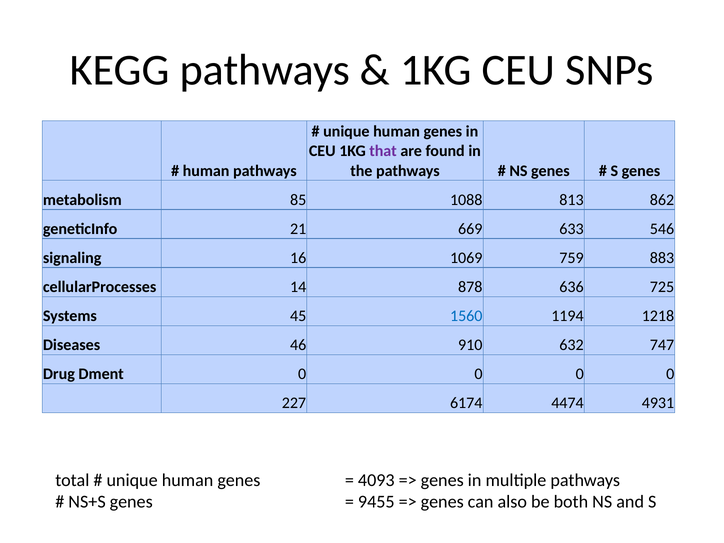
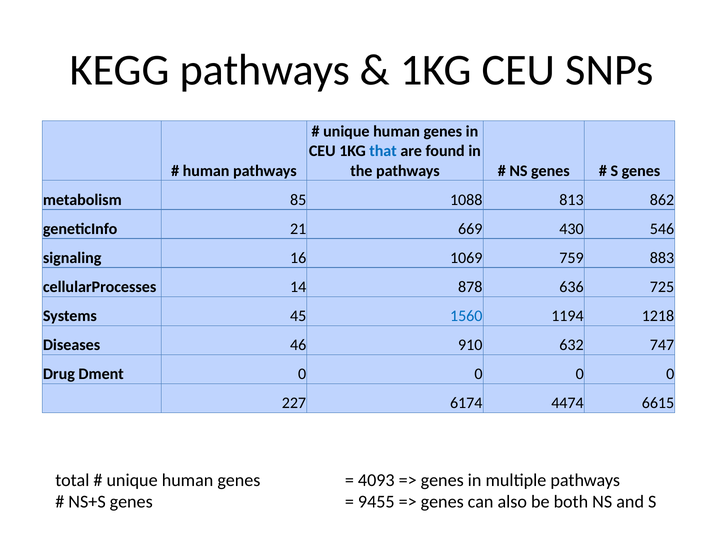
that colour: purple -> blue (383, 151)
633: 633 -> 430 (572, 229)
4931: 4931 -> 6615 (658, 403)
